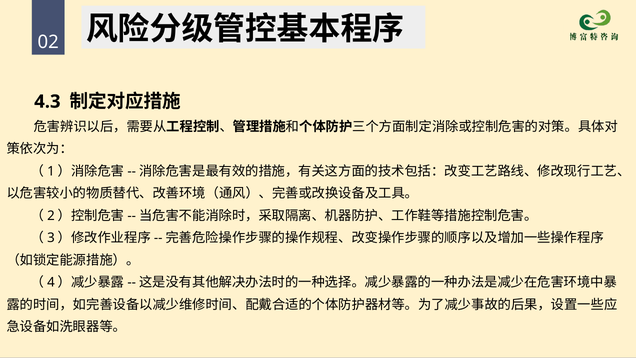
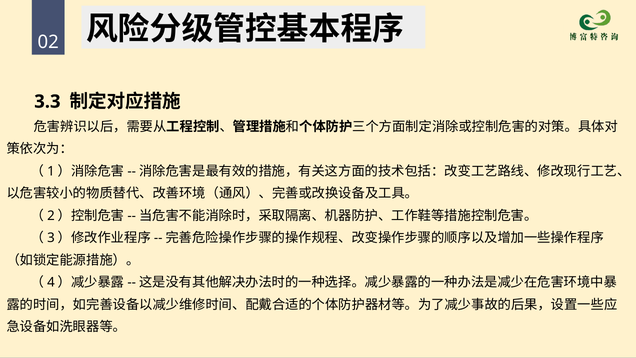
4.3: 4.3 -> 3.3 (47, 102)
